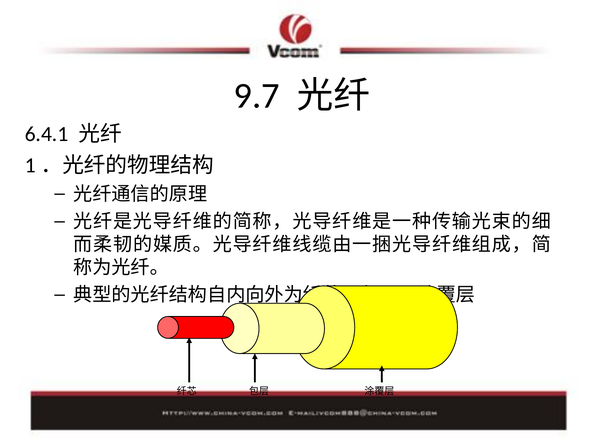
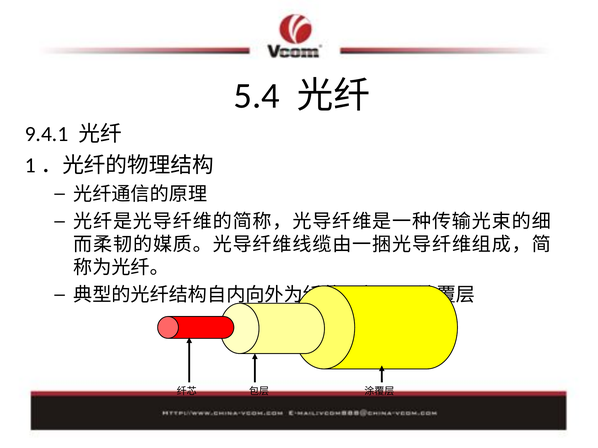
9.7: 9.7 -> 5.4 (257, 96)
6.4.1: 6.4.1 -> 9.4.1 (47, 134)
